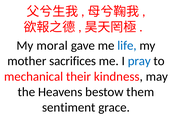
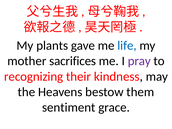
moral: moral -> plants (52, 46)
pray colour: blue -> purple (139, 61)
mechanical: mechanical -> recognizing (34, 76)
